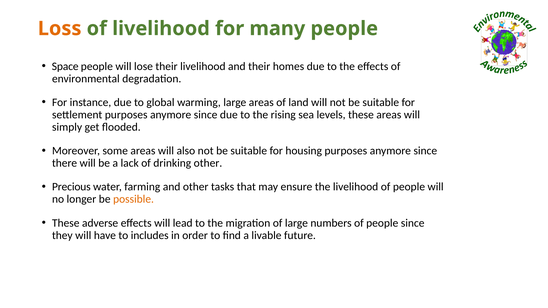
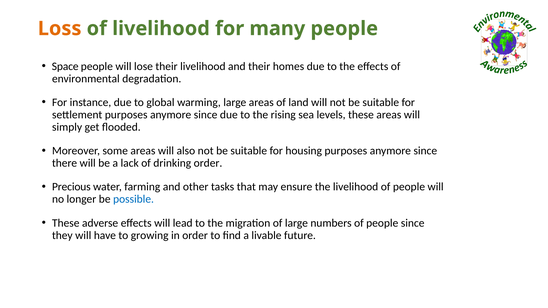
drinking other: other -> order (208, 163)
possible colour: orange -> blue (134, 199)
includes: includes -> growing (150, 235)
